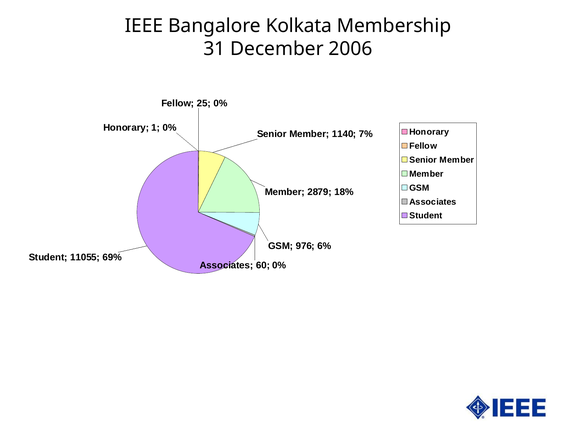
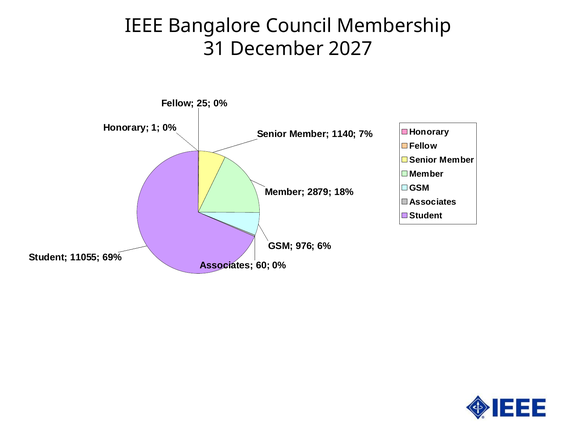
Kolkata: Kolkata -> Council (299, 26)
2006: 2006 -> 2027 (351, 49)
